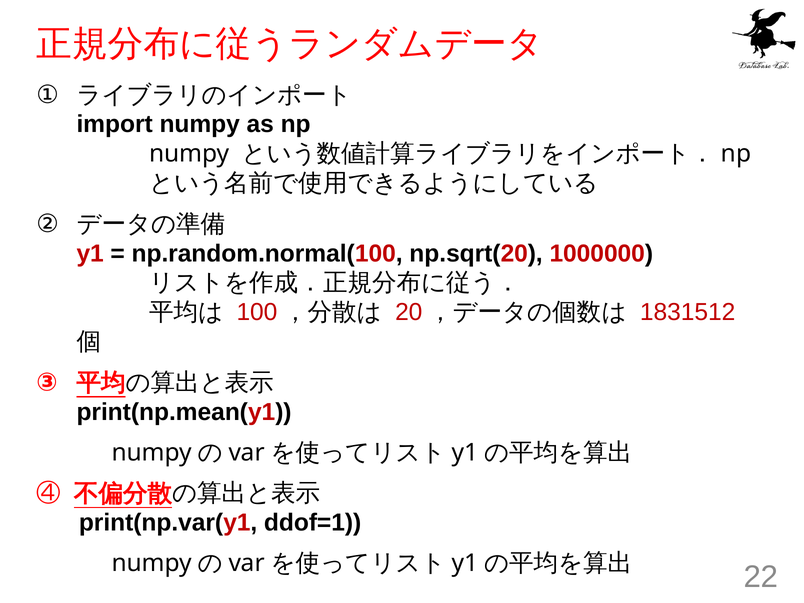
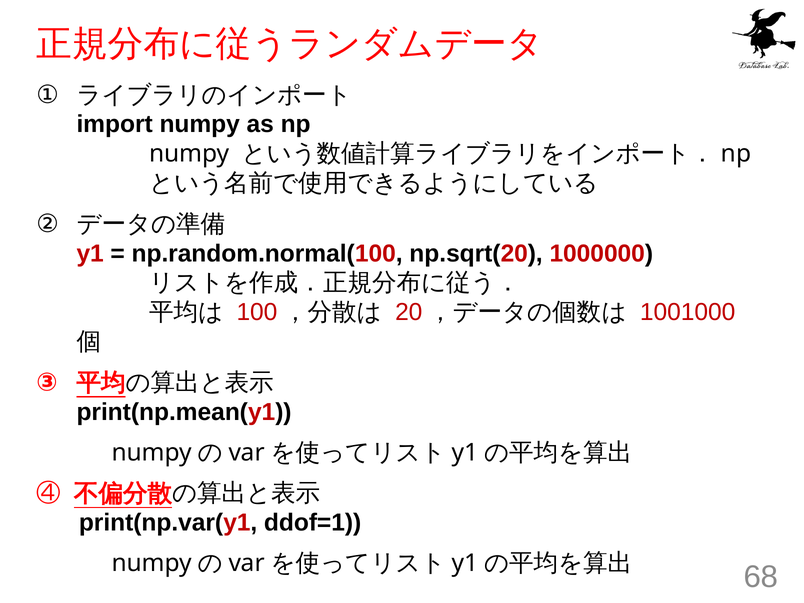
1831512: 1831512 -> 1001000 (688, 312)
22: 22 -> 68 (761, 577)
